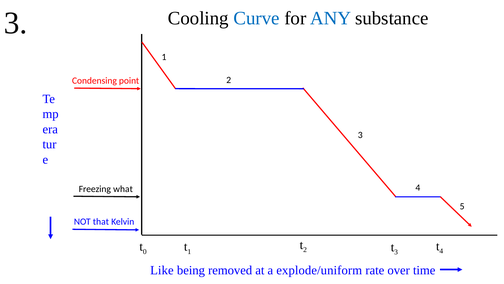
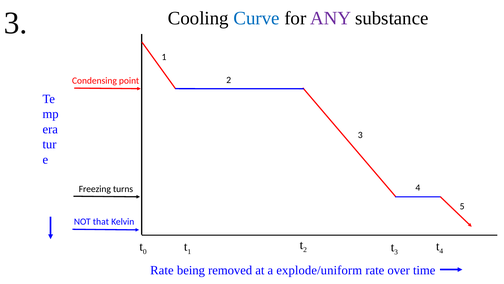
ANY colour: blue -> purple (331, 18)
what: what -> turns (123, 189)
Like: Like -> Rate (162, 270)
